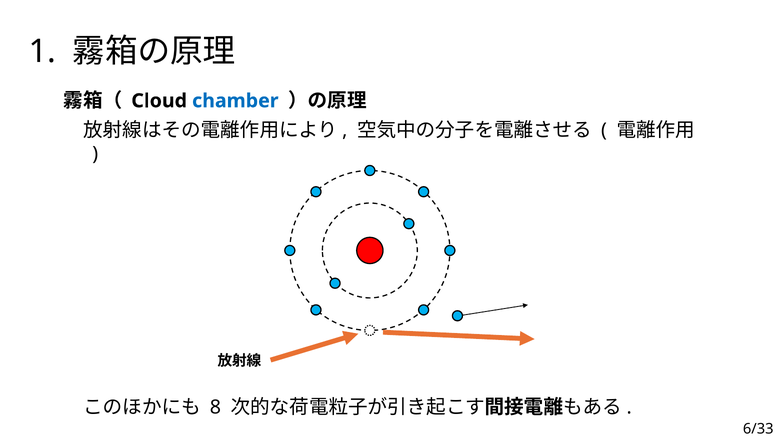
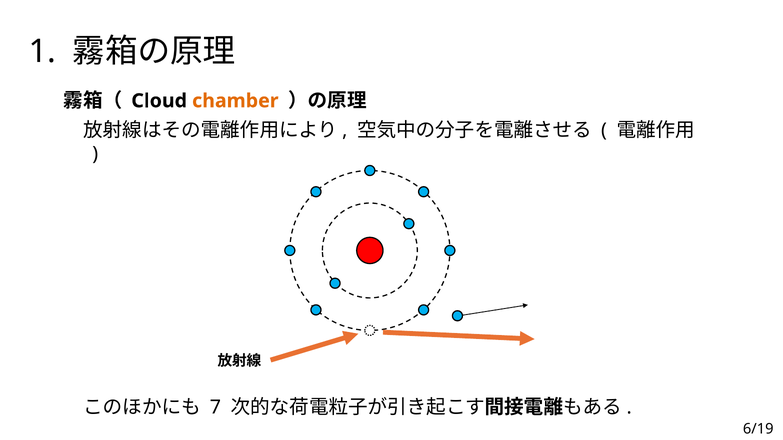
chamber colour: blue -> orange (235, 101)
8: 8 -> 7 (215, 408)
6/33: 6/33 -> 6/19 (758, 429)
